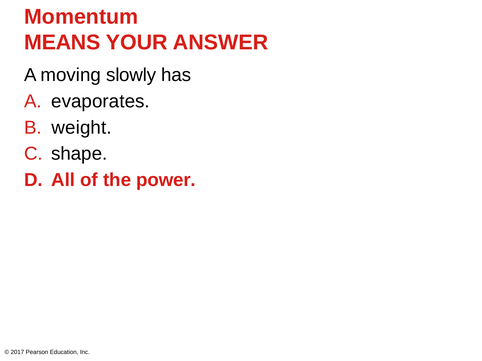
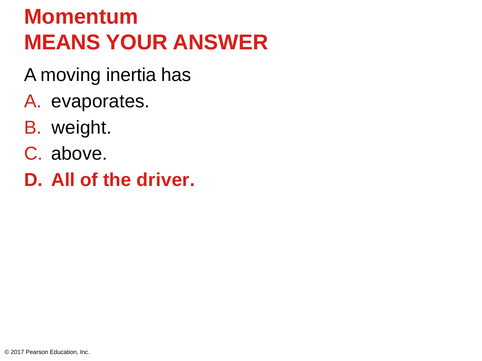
slowly: slowly -> inertia (131, 75)
shape: shape -> above (79, 154)
power: power -> driver (166, 180)
